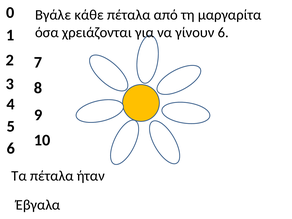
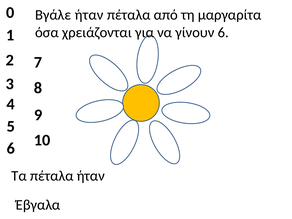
Βγάλε κάθε: κάθε -> ήταν (89, 15)
